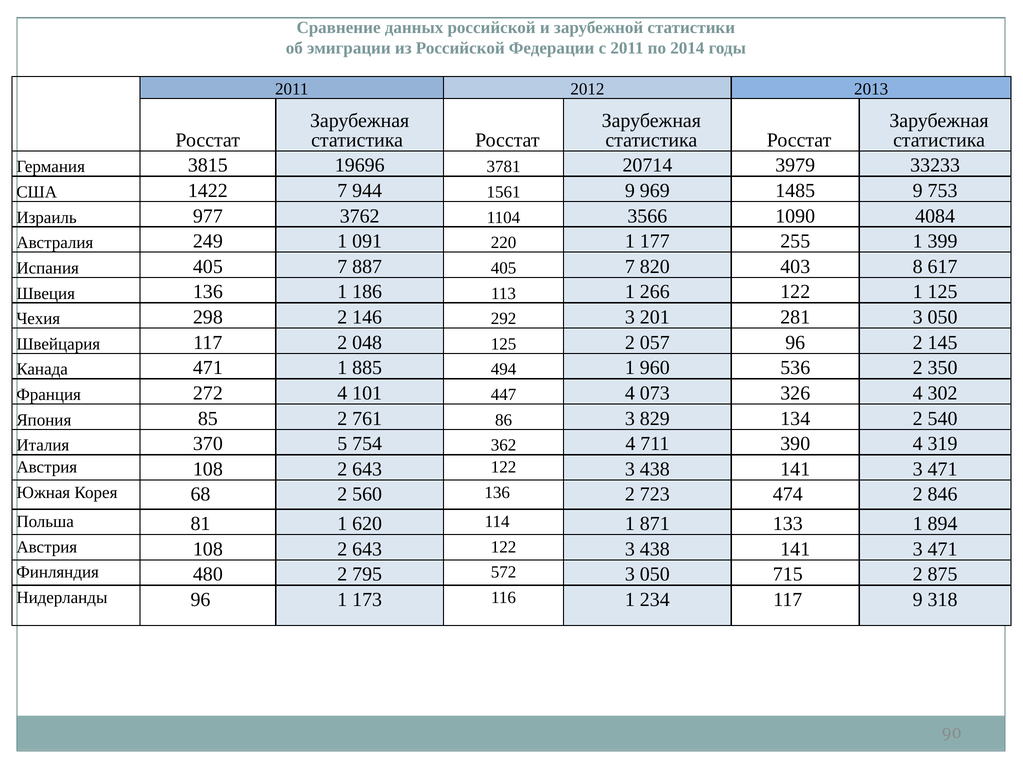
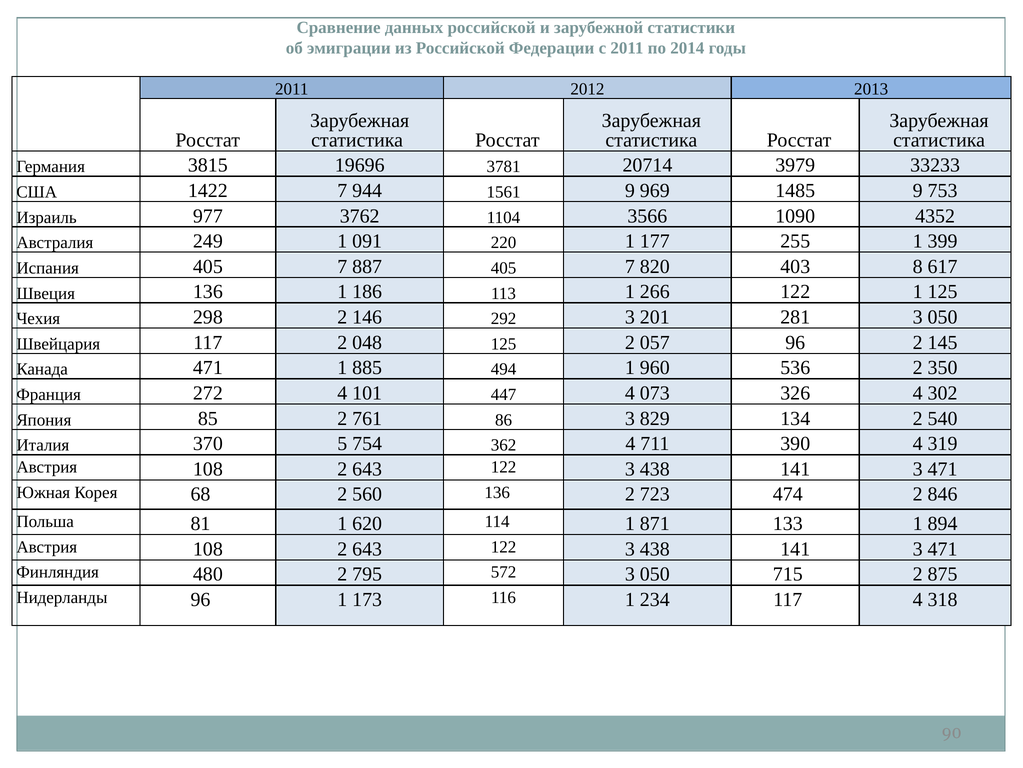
4084: 4084 -> 4352 (935, 216)
117 9: 9 -> 4 (918, 599)
